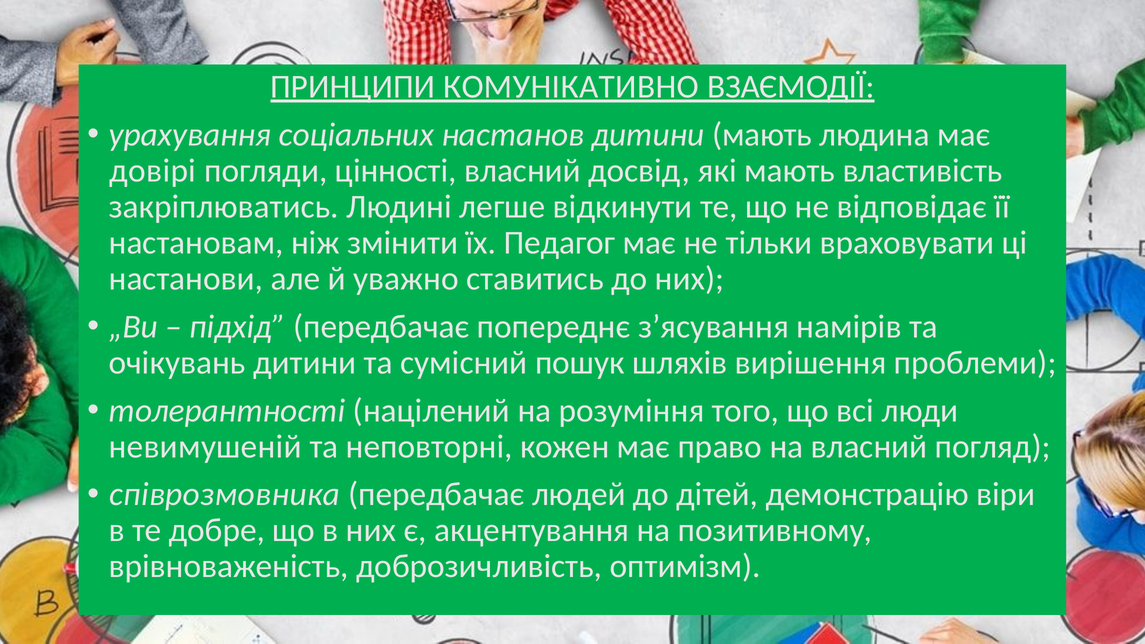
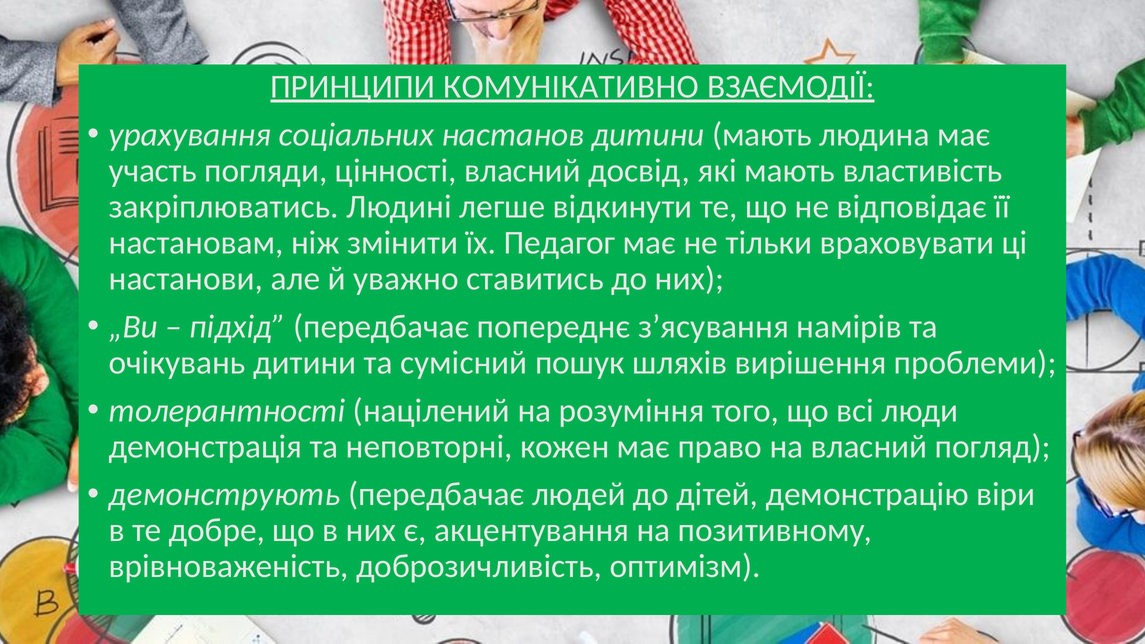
довірі: довірі -> участь (153, 171)
невимушеній: невимушеній -> демонстрація (205, 447)
співрозмовника: співрозмовника -> демонструють (225, 494)
